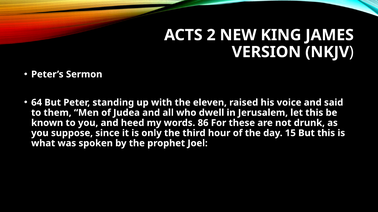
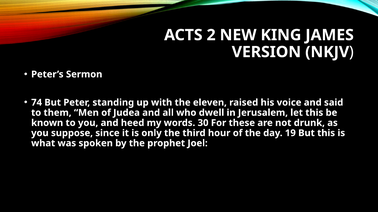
64: 64 -> 74 (37, 103)
86: 86 -> 30 (203, 123)
15: 15 -> 19 (290, 133)
